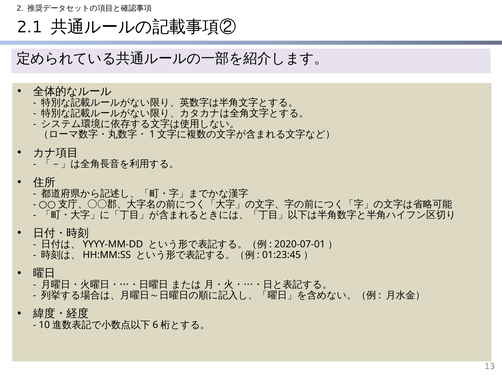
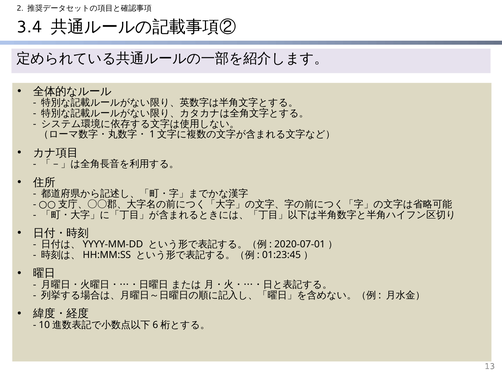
2.1: 2.1 -> 3.4 (29, 27)
